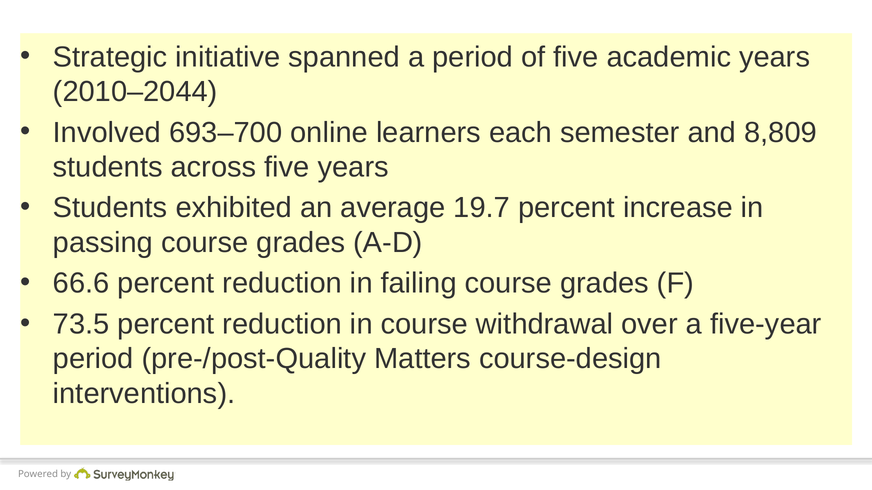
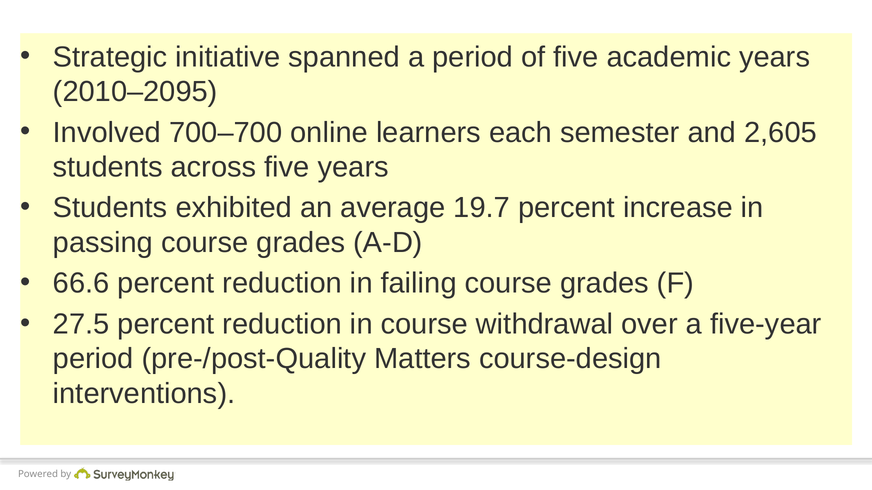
2010–2044: 2010–2044 -> 2010–2095 (135, 92)
693–700: 693–700 -> 700–700 (226, 133)
8,809: 8,809 -> 2,605 (781, 133)
73.5: 73.5 -> 27.5 (81, 324)
